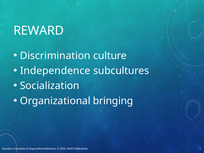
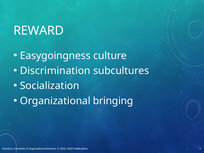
Discrimination: Discrimination -> Easygoingness (55, 56)
Independence: Independence -> Discrimination (55, 71)
